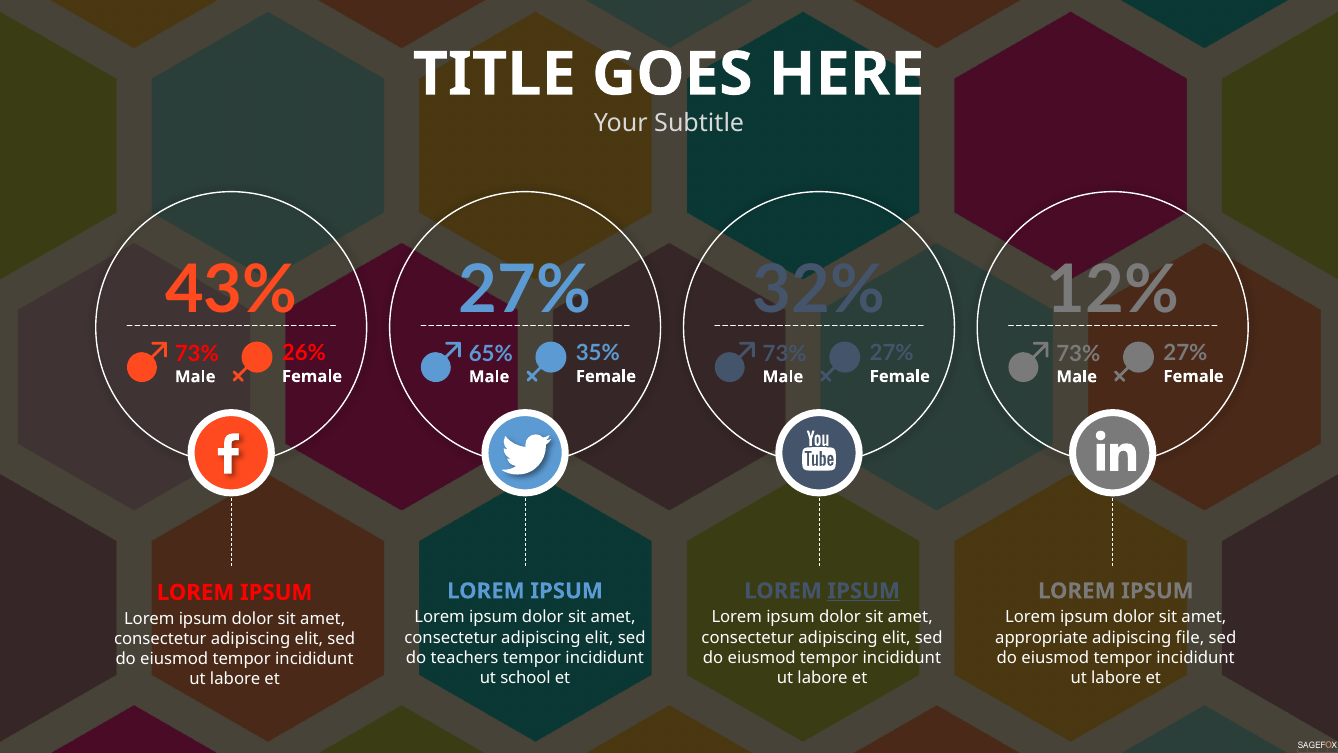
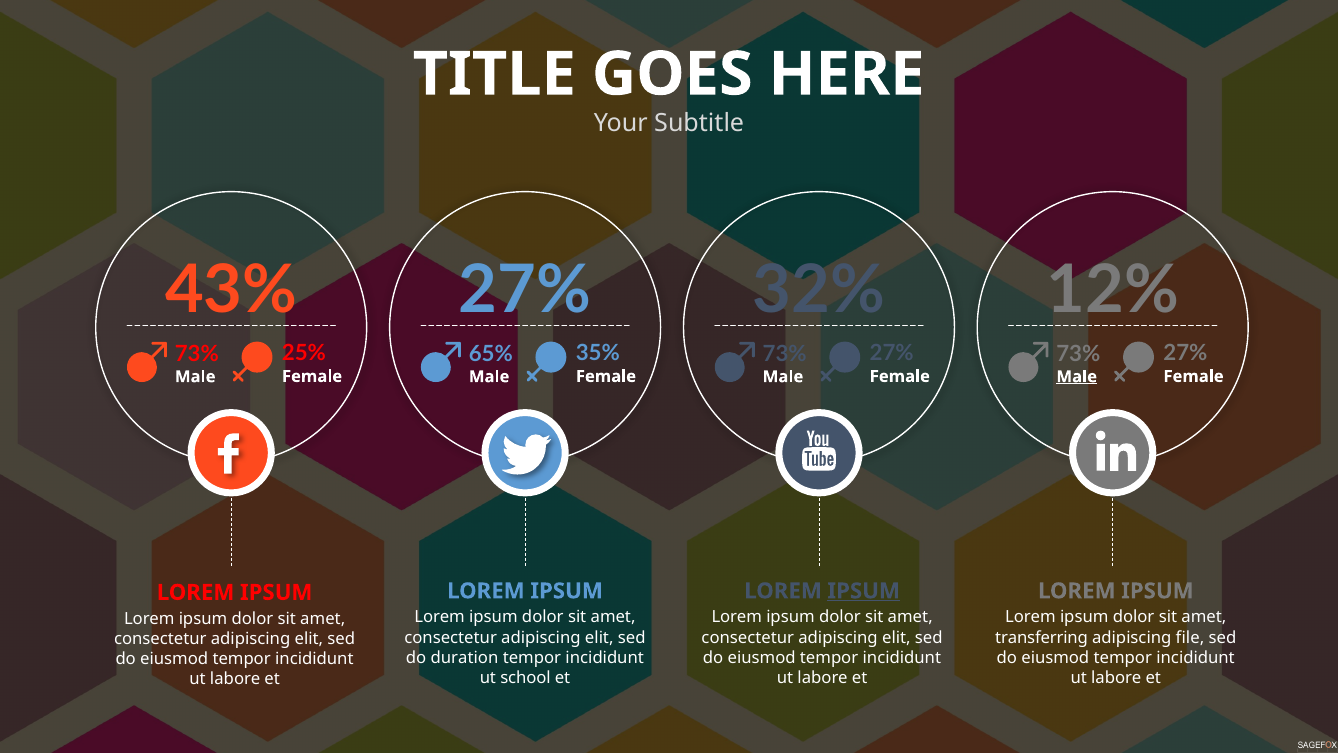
26%: 26% -> 25% (304, 353)
Male underline: none -> present (1077, 377)
appropriate: appropriate -> transferring (1042, 637)
teachers: teachers -> duration (464, 657)
